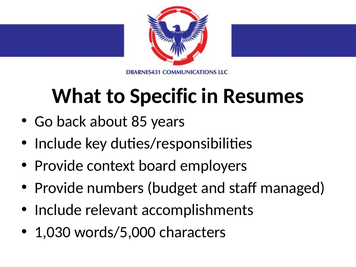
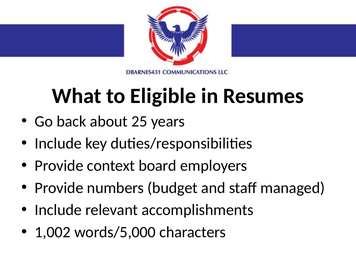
Specific: Specific -> Eligible (163, 96)
85: 85 -> 25 (139, 121)
1,030: 1,030 -> 1,002 (53, 232)
